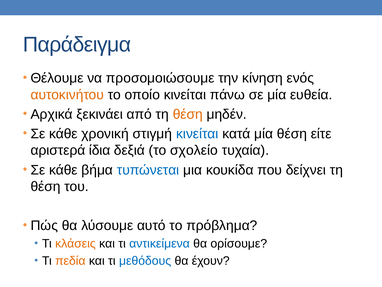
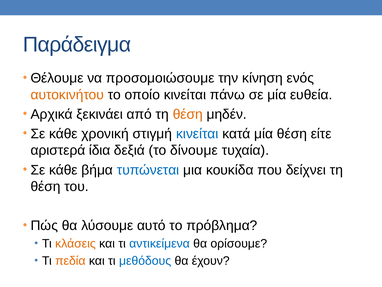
σχολείο: σχολείο -> δίνουμε (194, 150)
